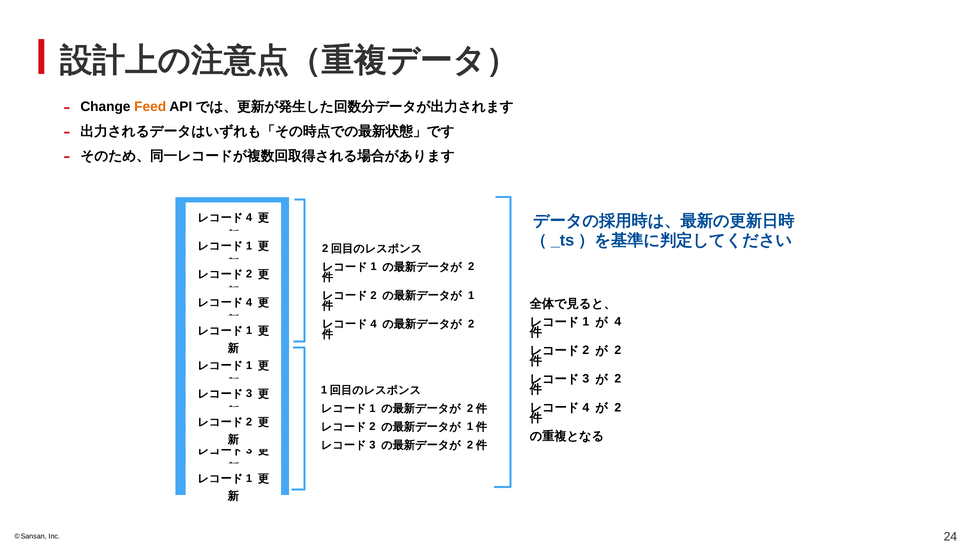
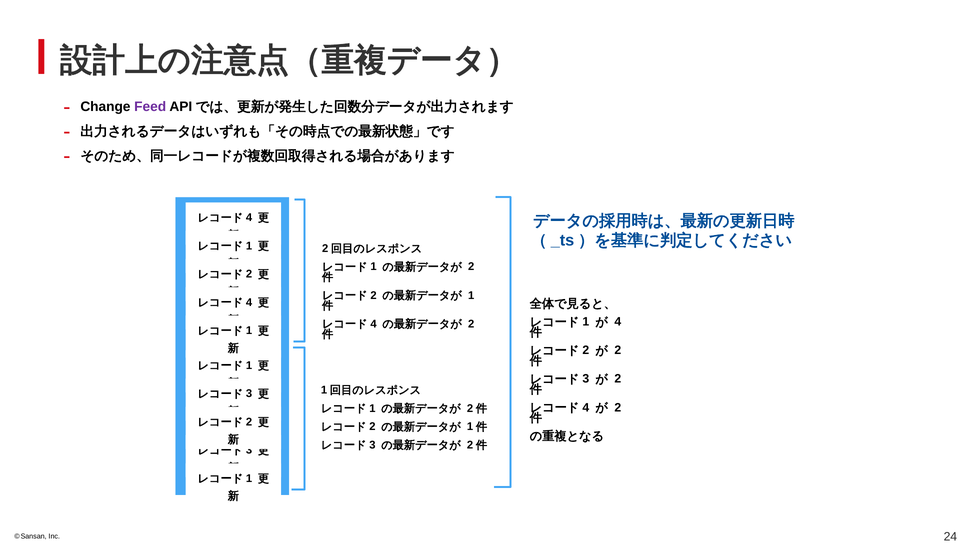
Feed colour: orange -> purple (150, 106)
